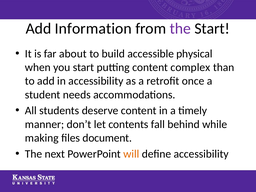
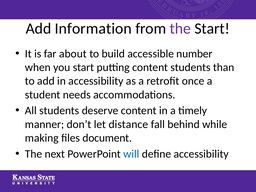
physical: physical -> number (194, 54)
content complex: complex -> students (190, 67)
contents: contents -> distance (128, 124)
will colour: orange -> blue (131, 154)
